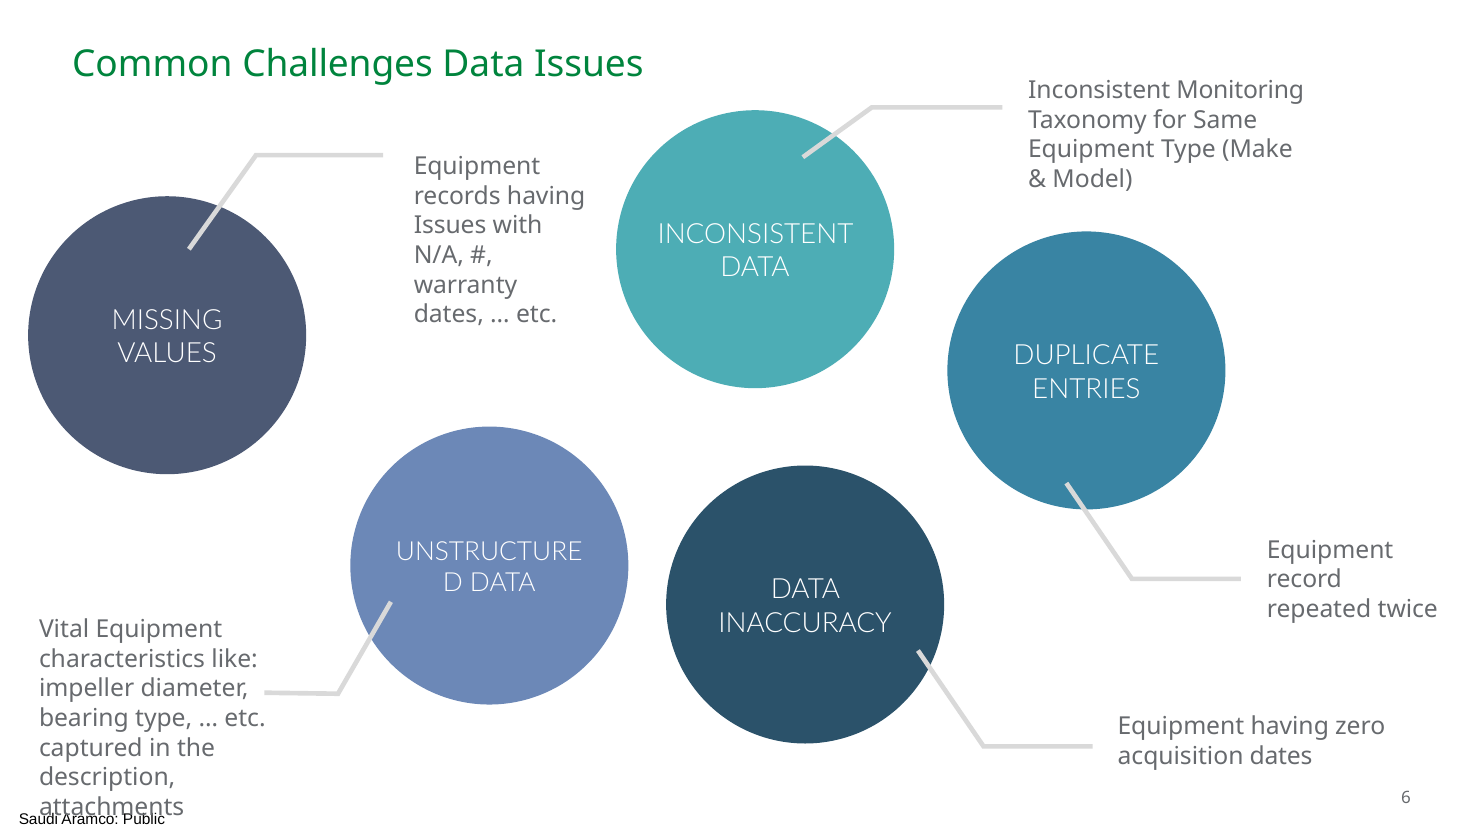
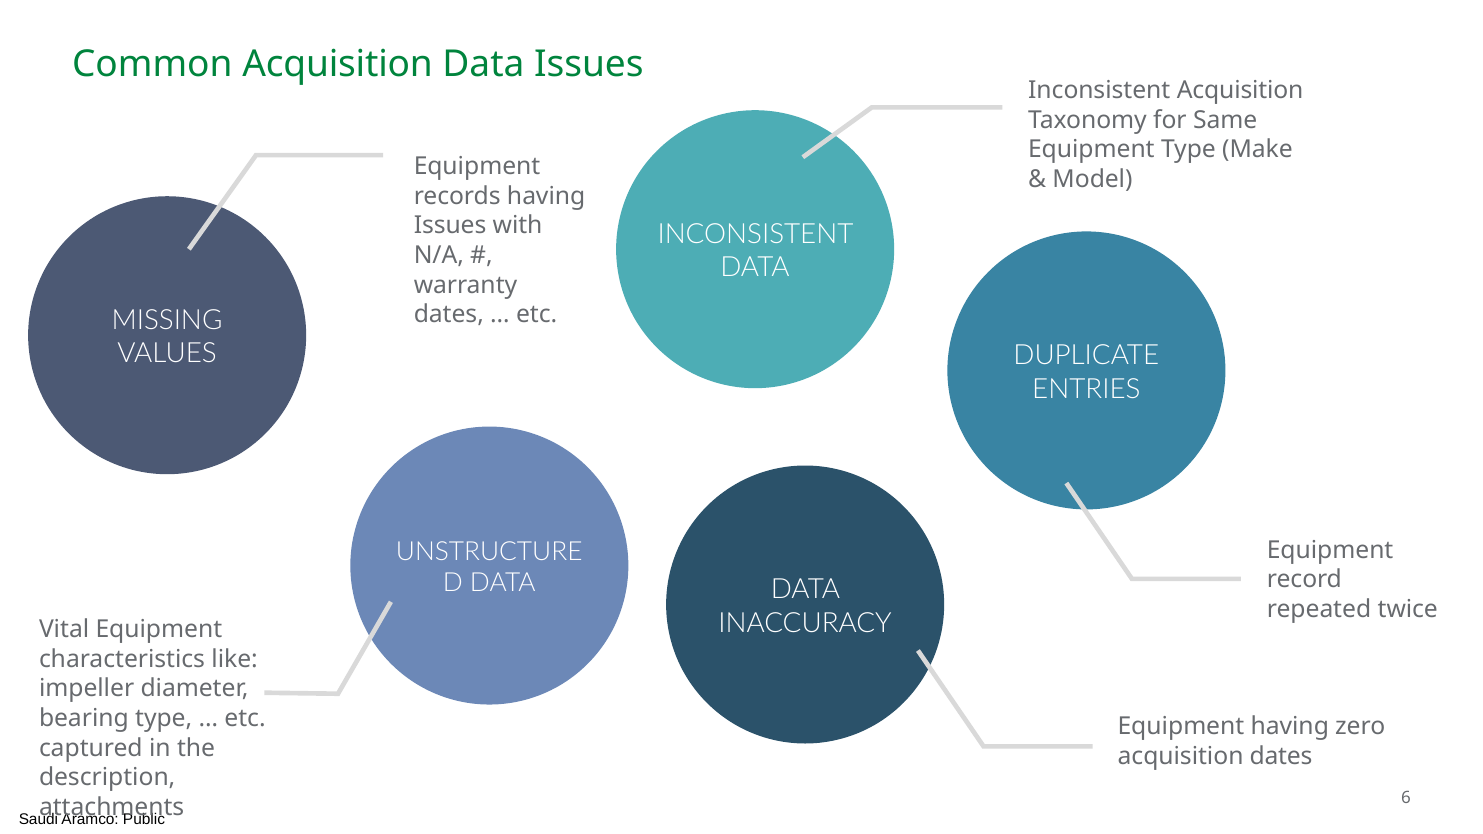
Common Challenges: Challenges -> Acquisition (338, 64)
Inconsistent Monitoring: Monitoring -> Acquisition (1240, 90)
